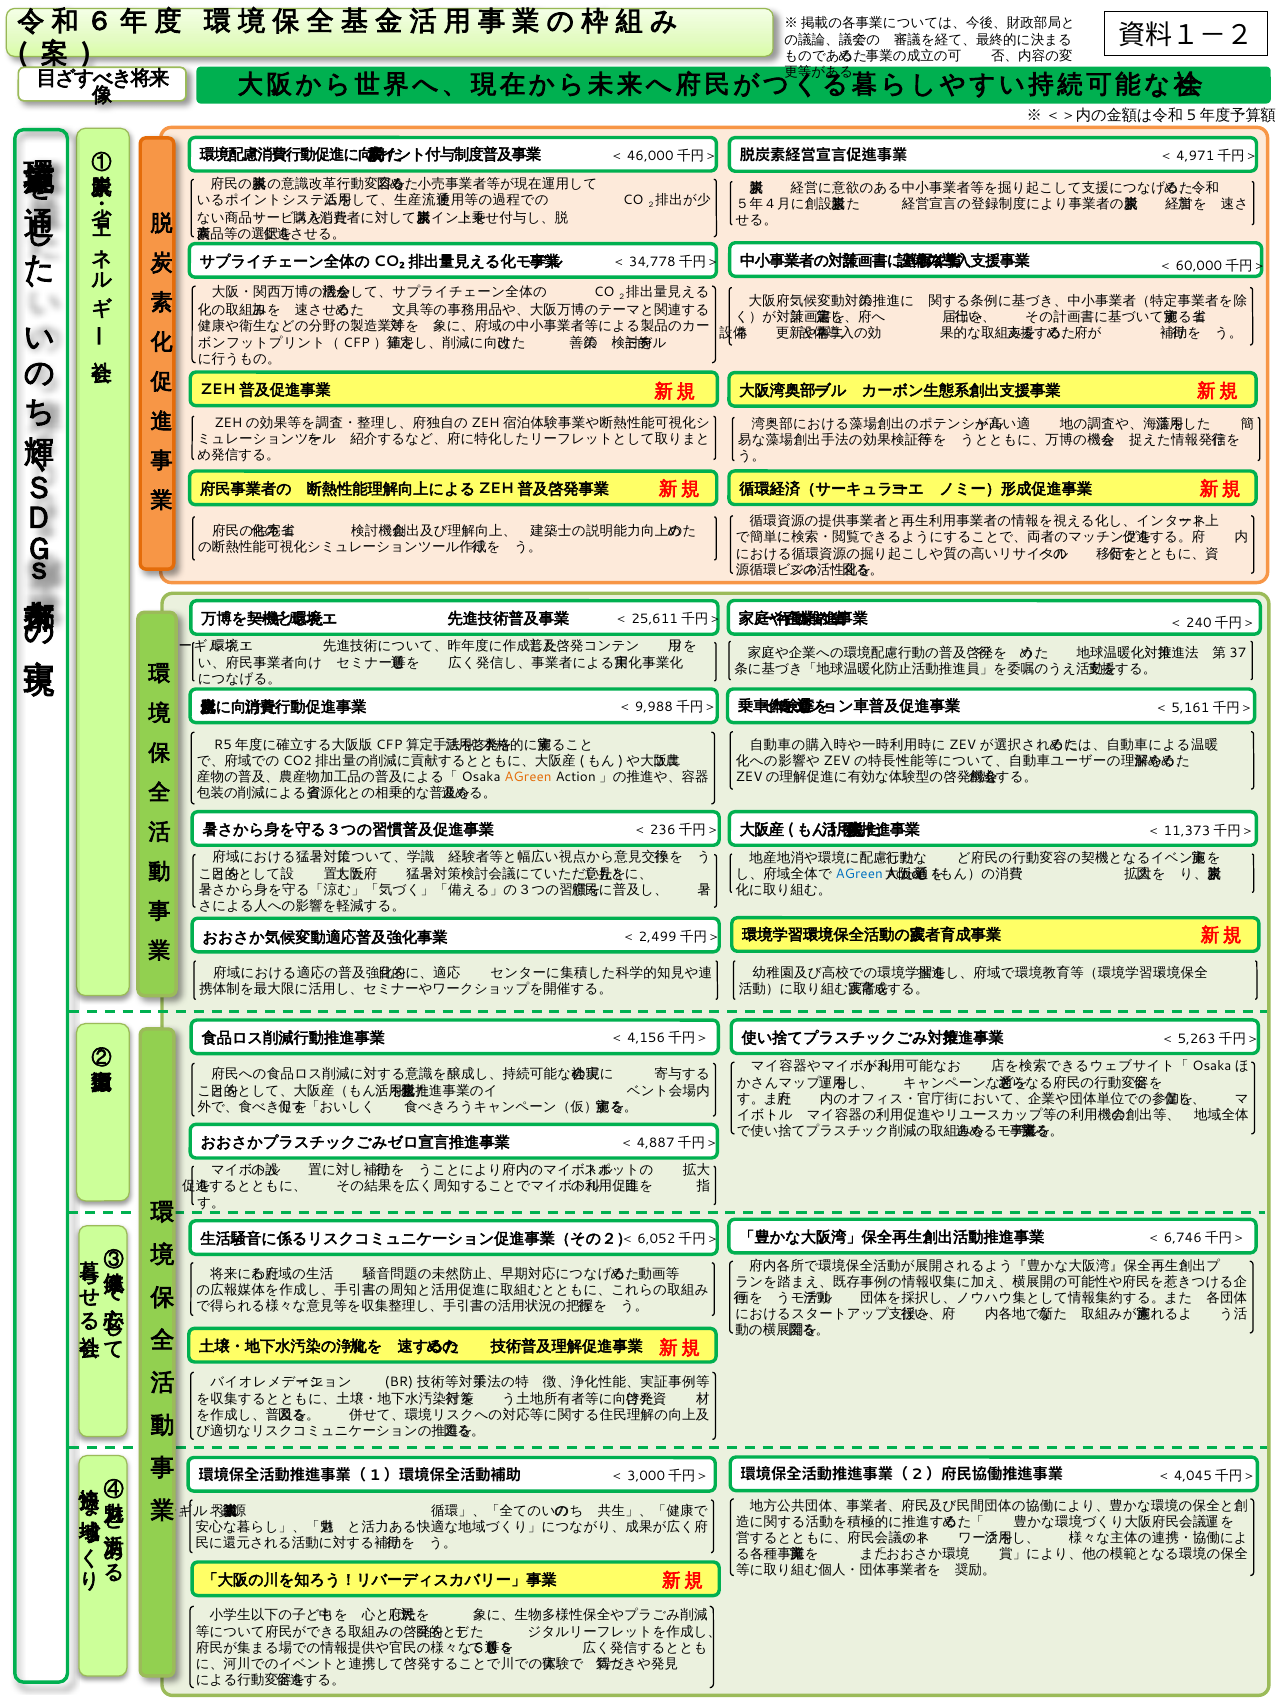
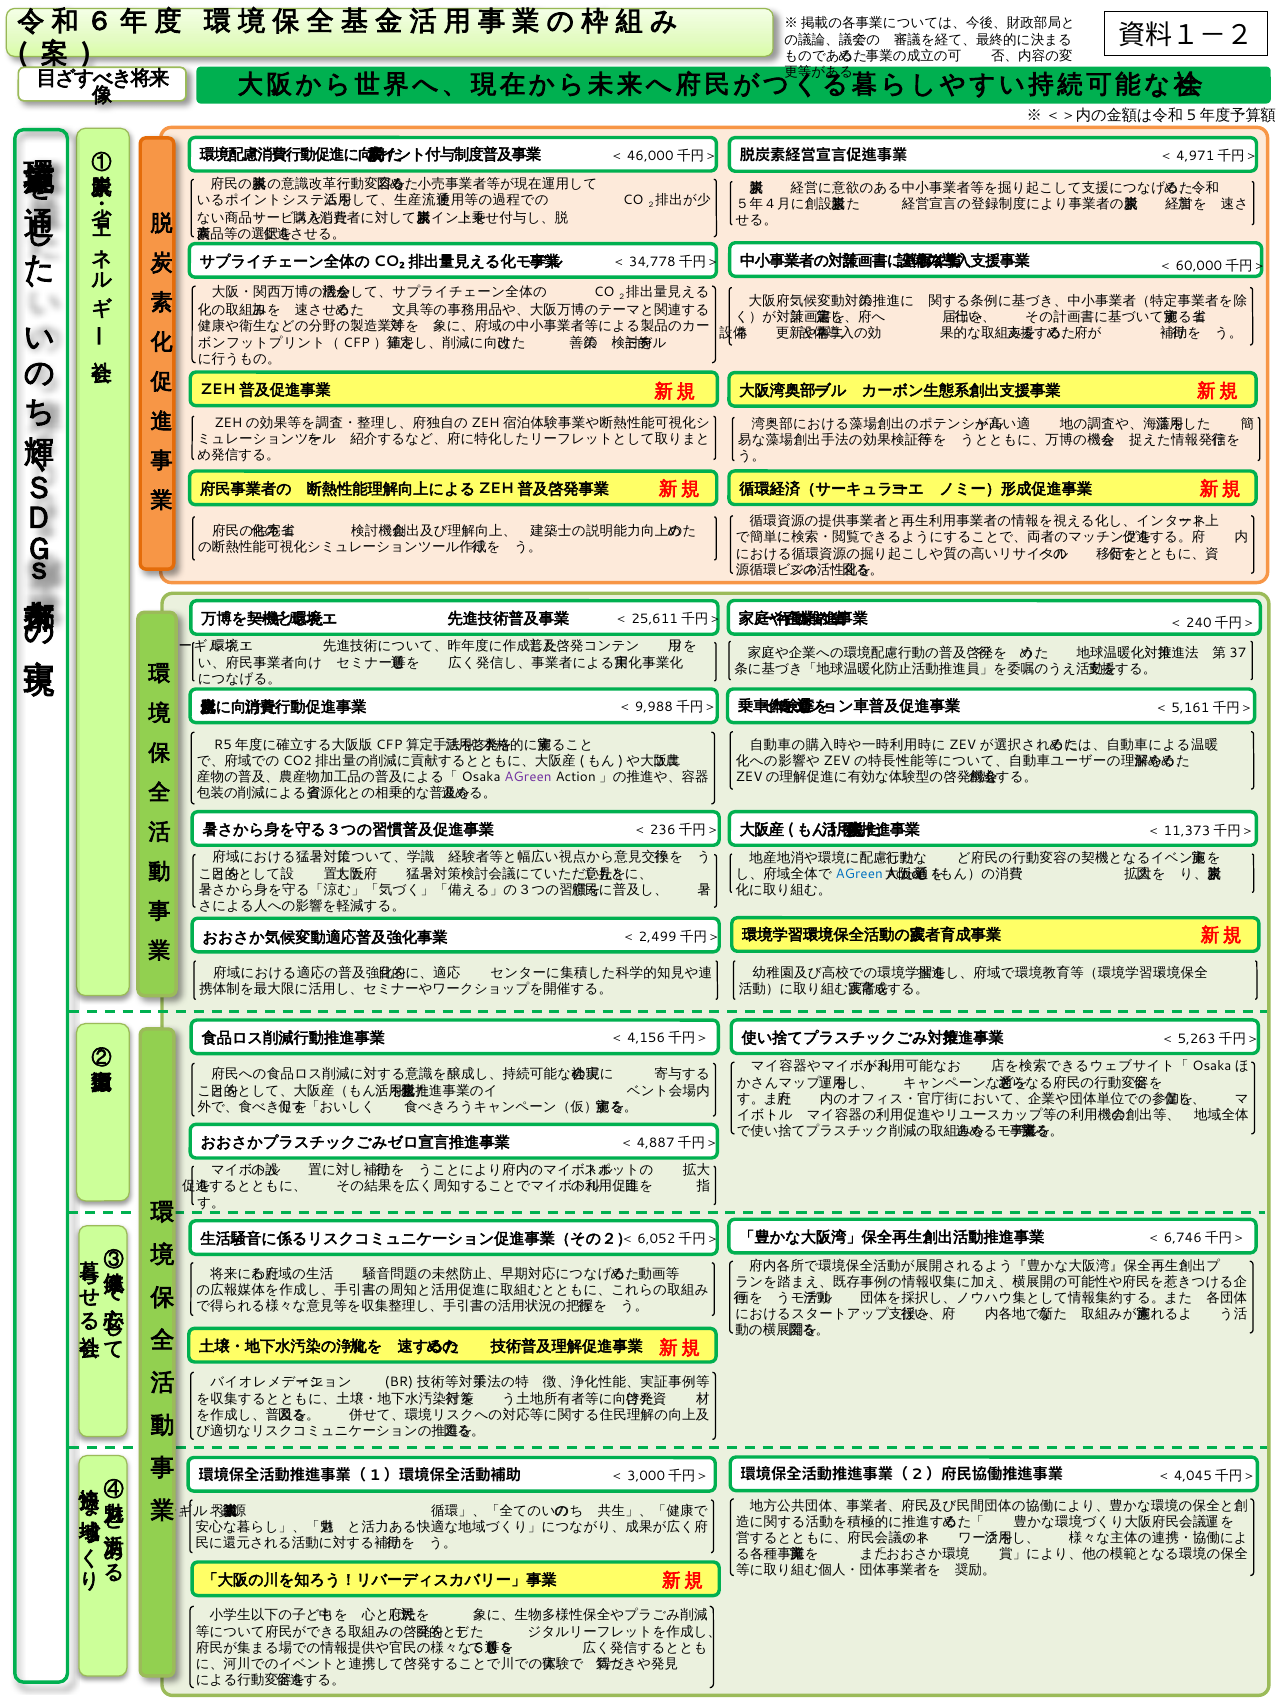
AGreen colour: orange -> purple (528, 777)
